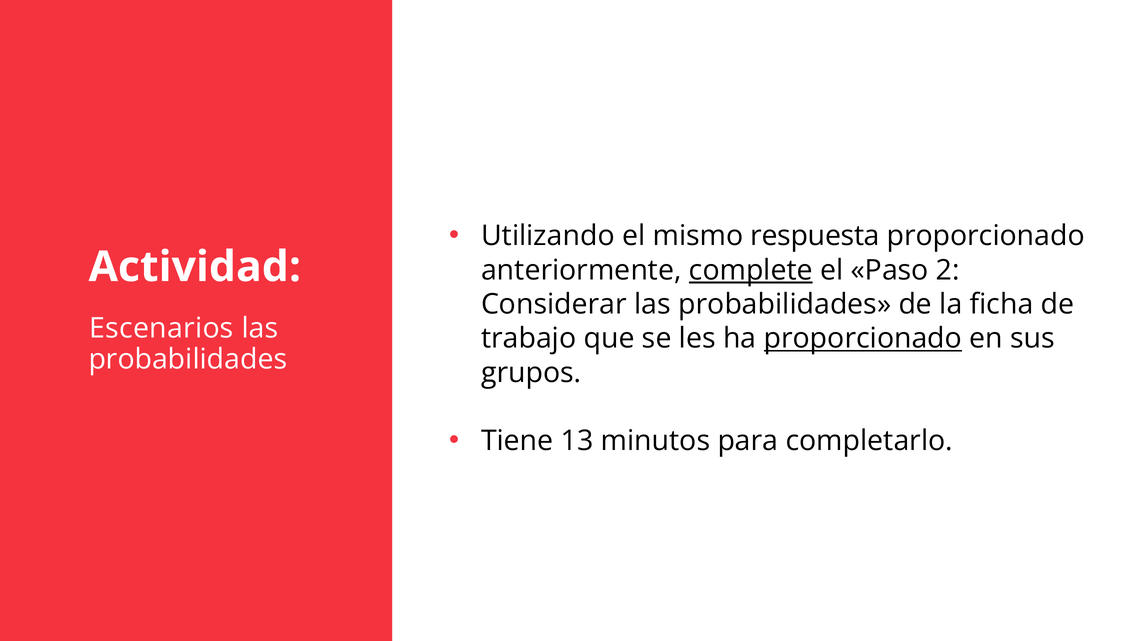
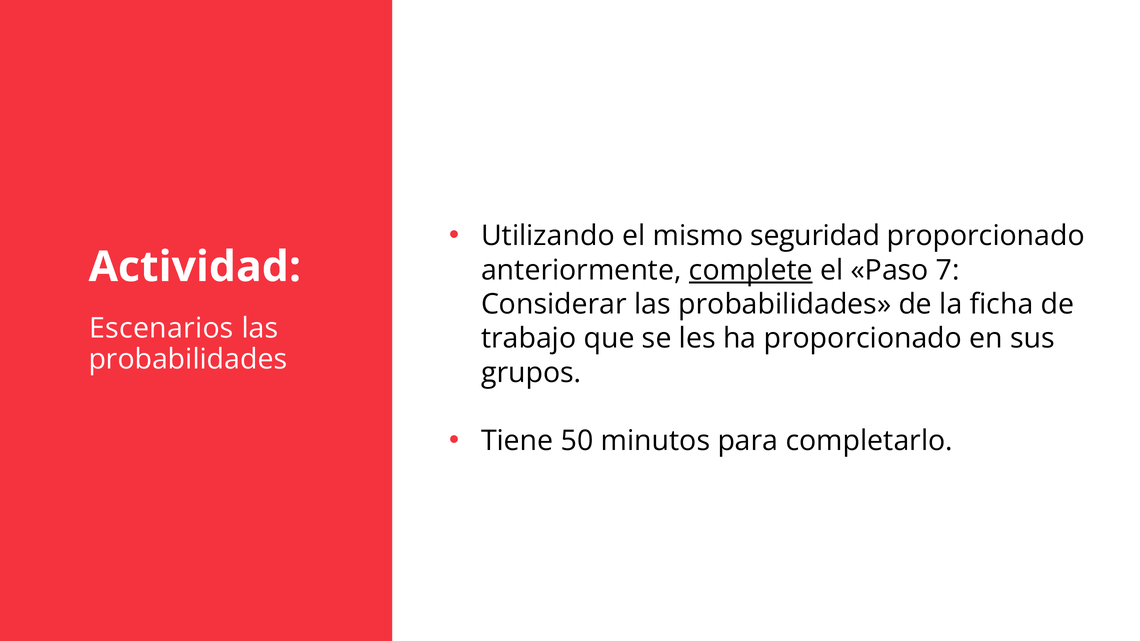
respuesta: respuesta -> seguridad (815, 236)
2: 2 -> 7 (948, 270)
proporcionado underline: present -> none (863, 339)
13: 13 -> 50 (577, 441)
